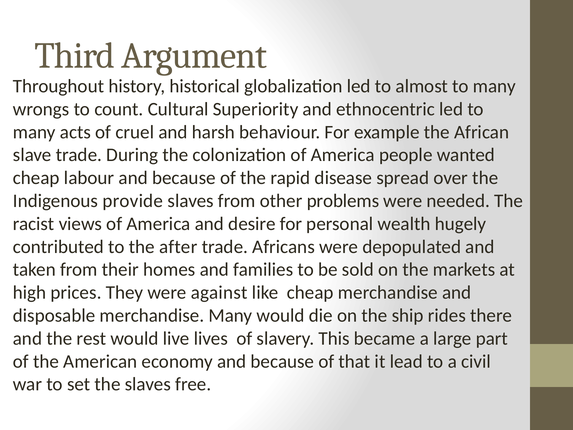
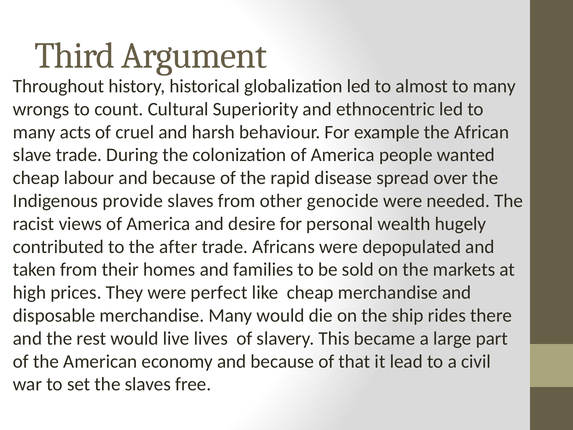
problems: problems -> genocide (343, 201)
against: against -> perfect (219, 292)
